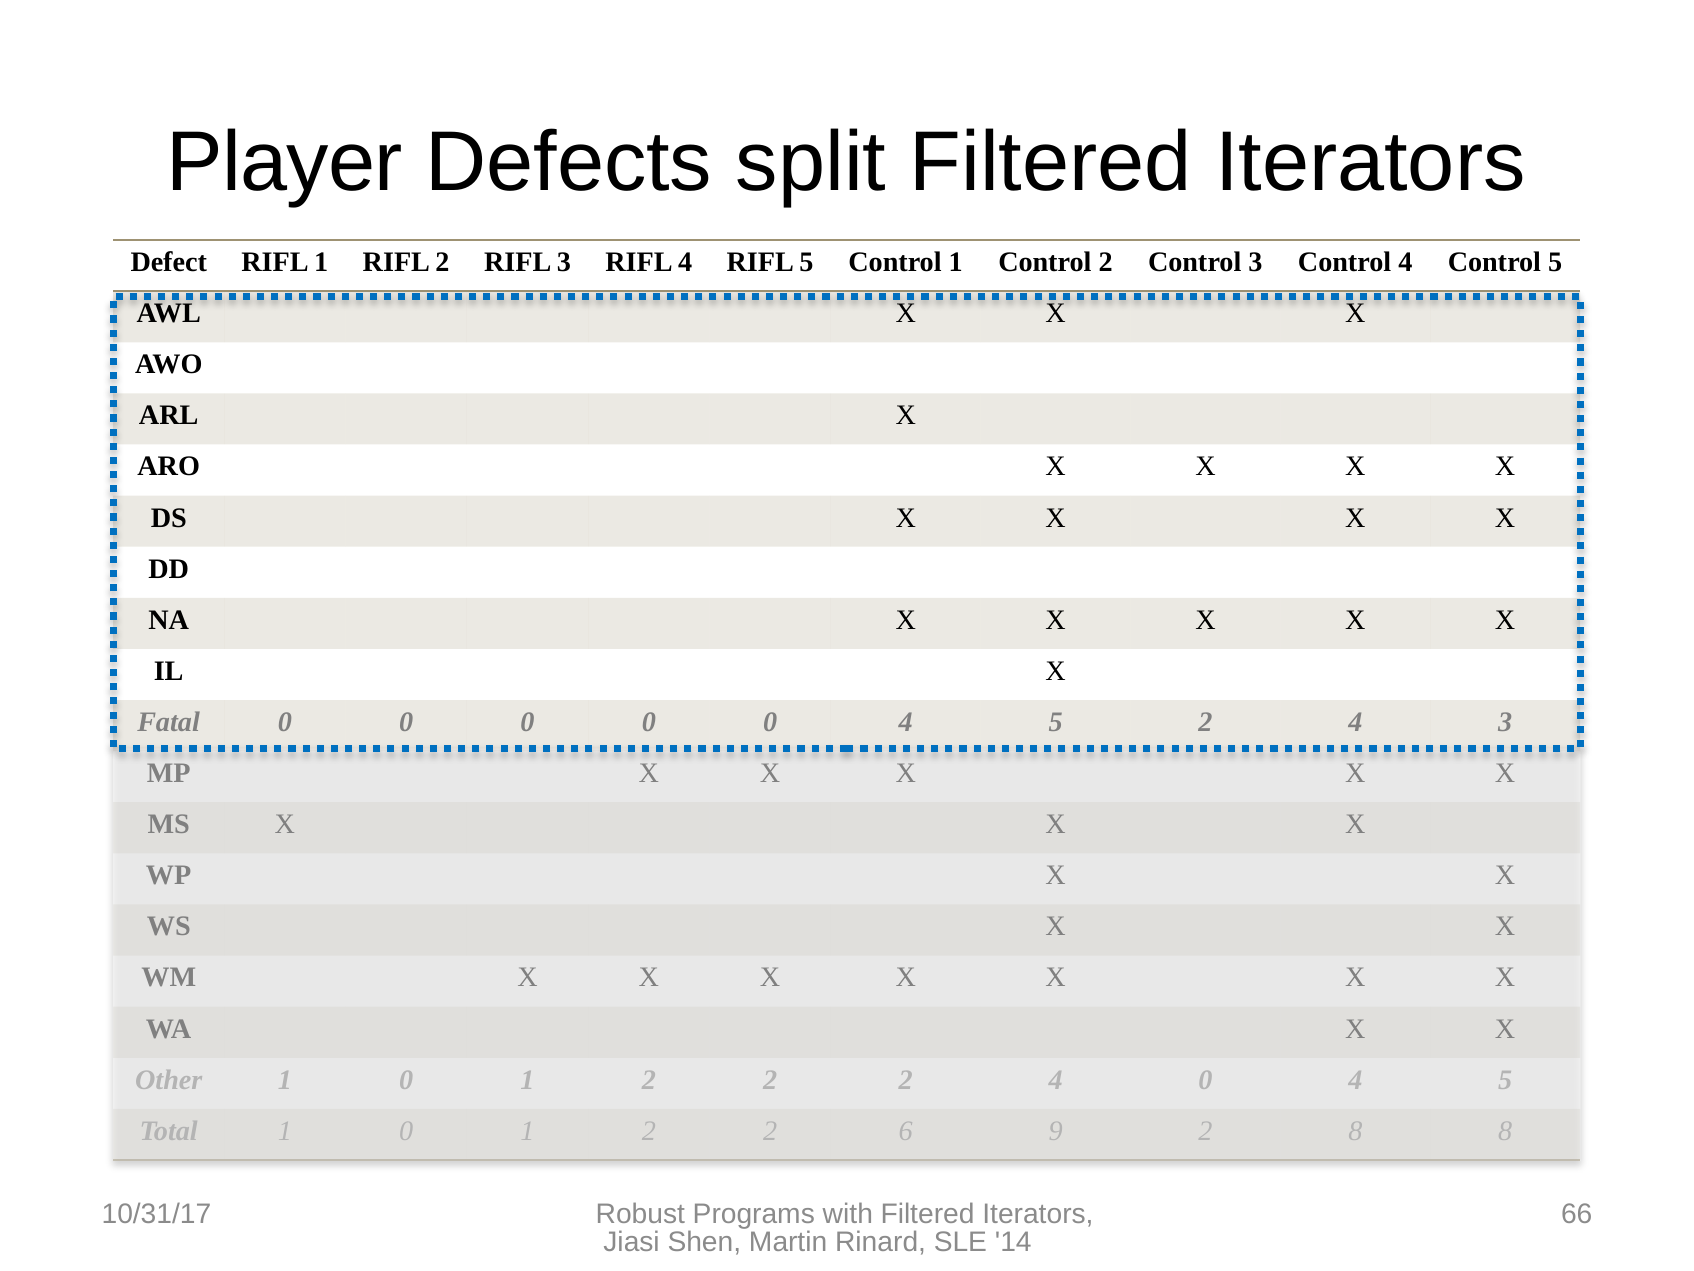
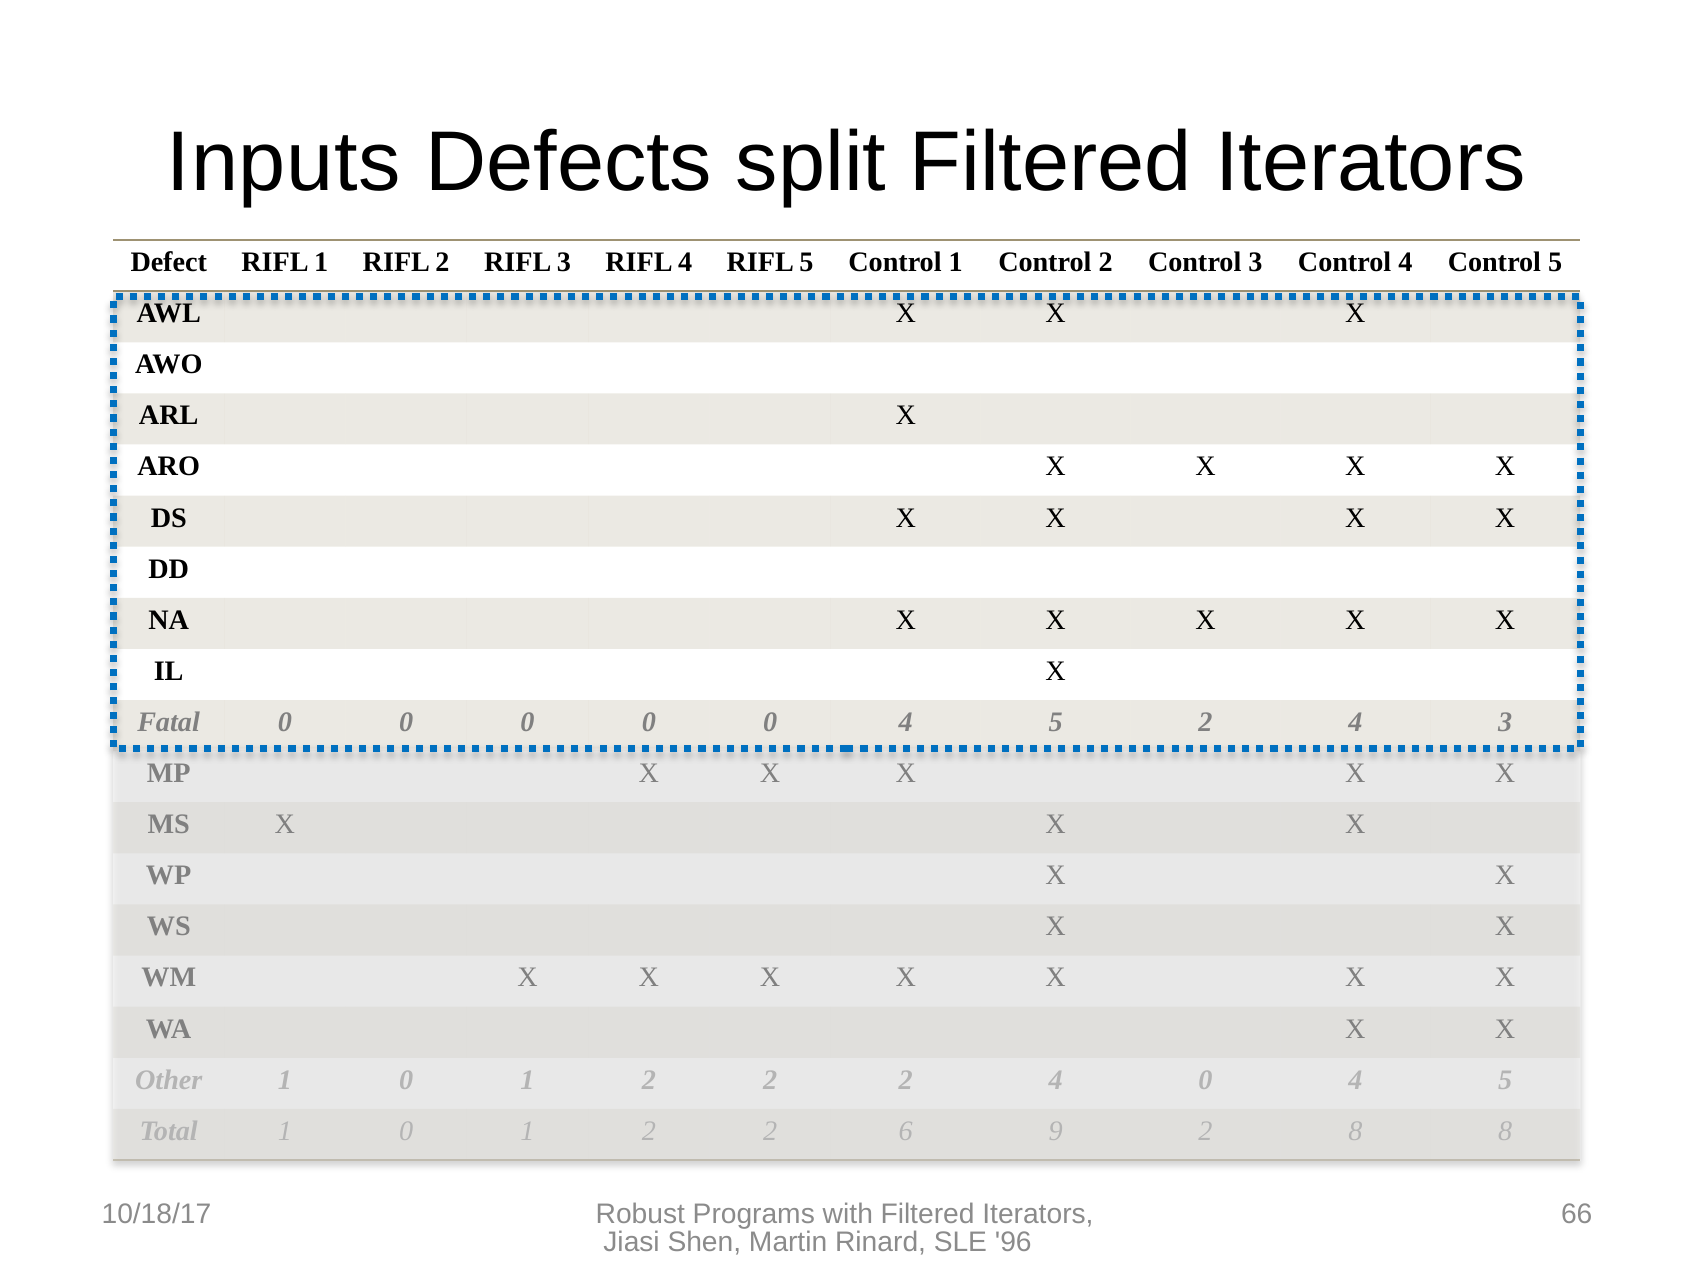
Player: Player -> Inputs (284, 163)
10/31/17: 10/31/17 -> 10/18/17 (156, 1213)
14: 14 -> 96 (1013, 1242)
